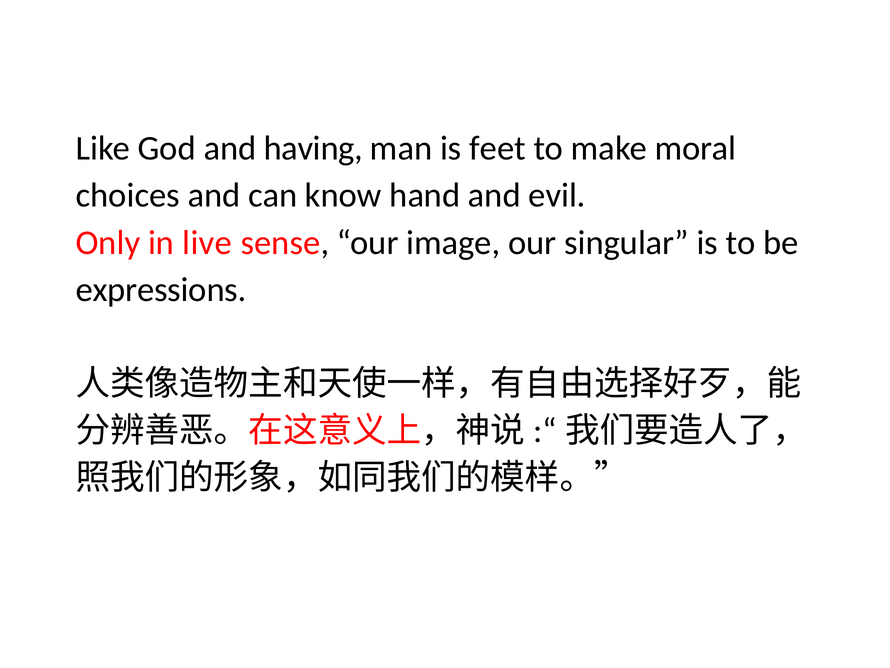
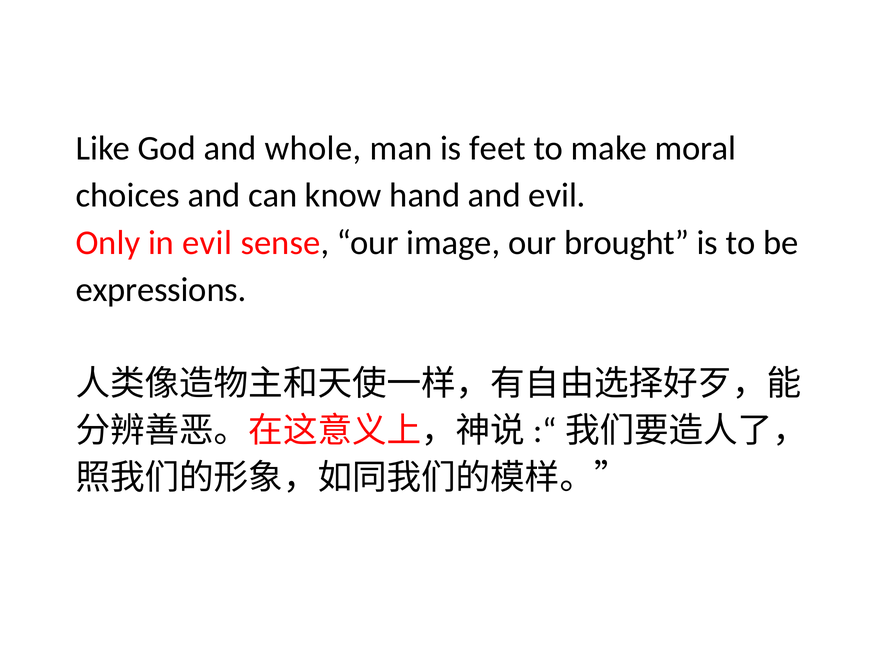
having: having -> whole (313, 148)
in live: live -> evil (207, 242)
singular: singular -> brought (627, 242)
